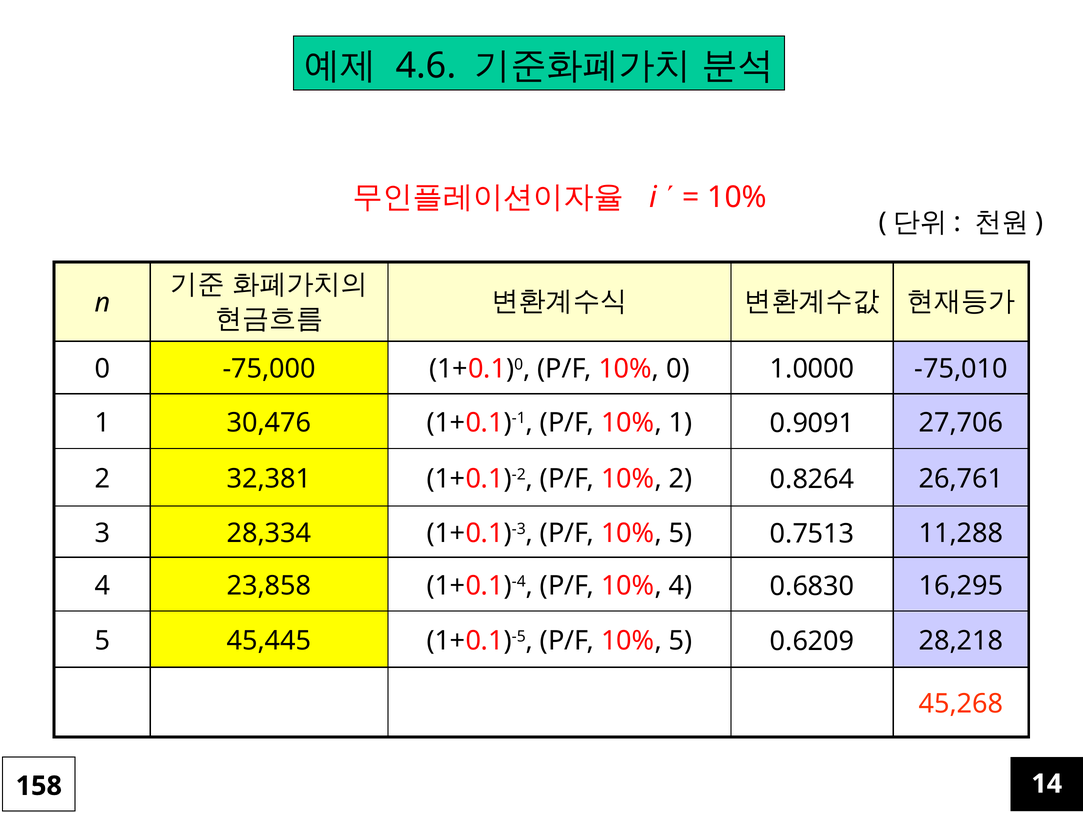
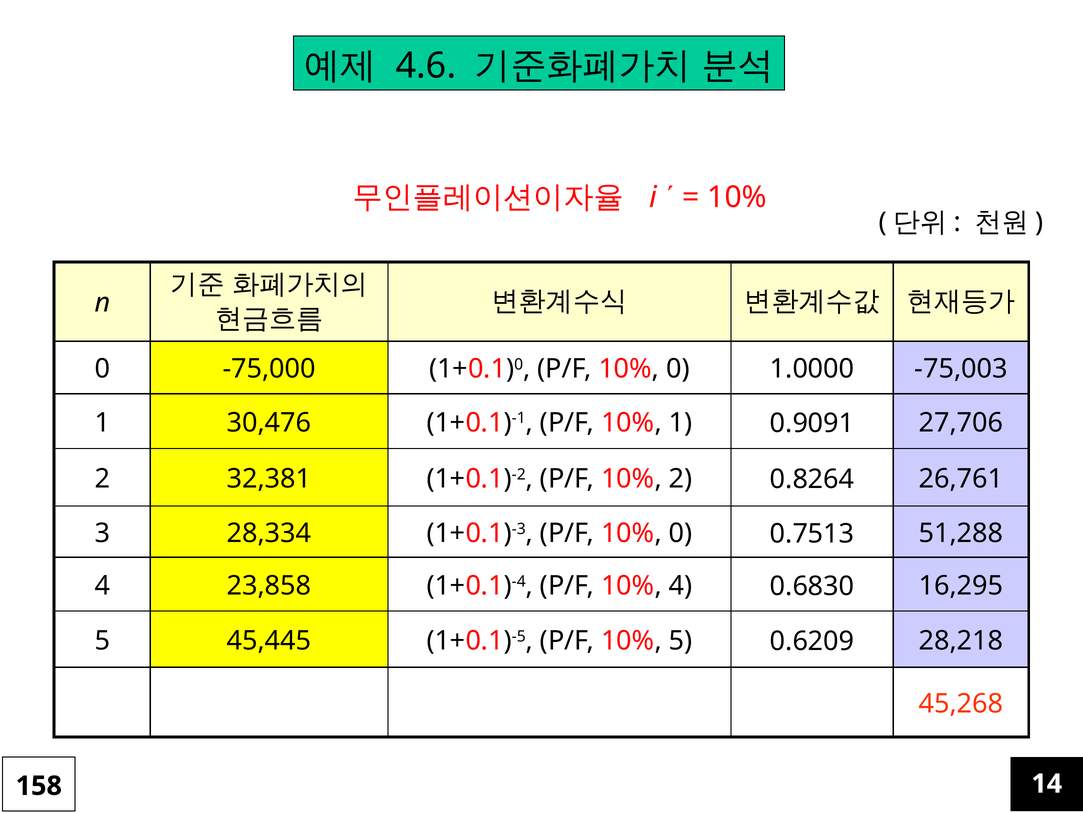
-75,010: -75,010 -> -75,003 (961, 369)
1+0.1)-3 P/F 10% 5: 5 -> 0 (681, 533)
11,288: 11,288 -> 51,288 (961, 533)
